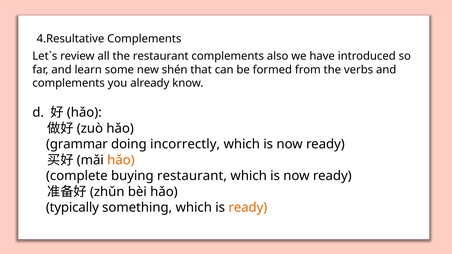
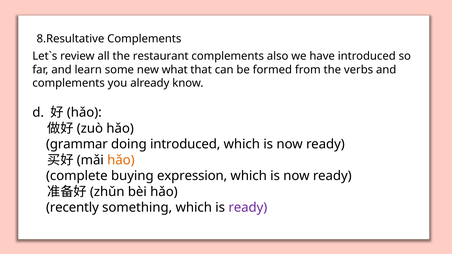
4.Resultative: 4.Resultative -> 8.Resultative (70, 39)
shén: shén -> what (175, 70)
doing incorrectly: incorrectly -> introduced (185, 144)
buying restaurant: restaurant -> expression (192, 176)
typically: typically -> recently (72, 208)
ready colour: orange -> purple (248, 208)
